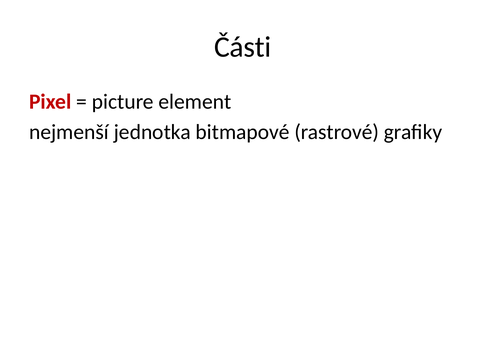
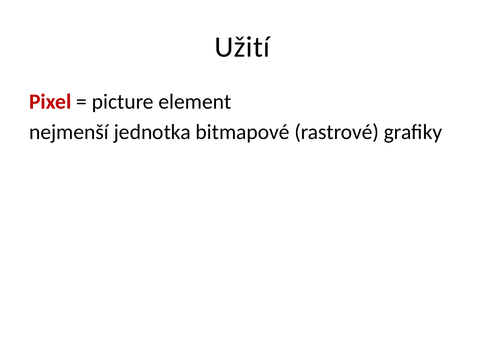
Části: Části -> Užití (242, 47)
